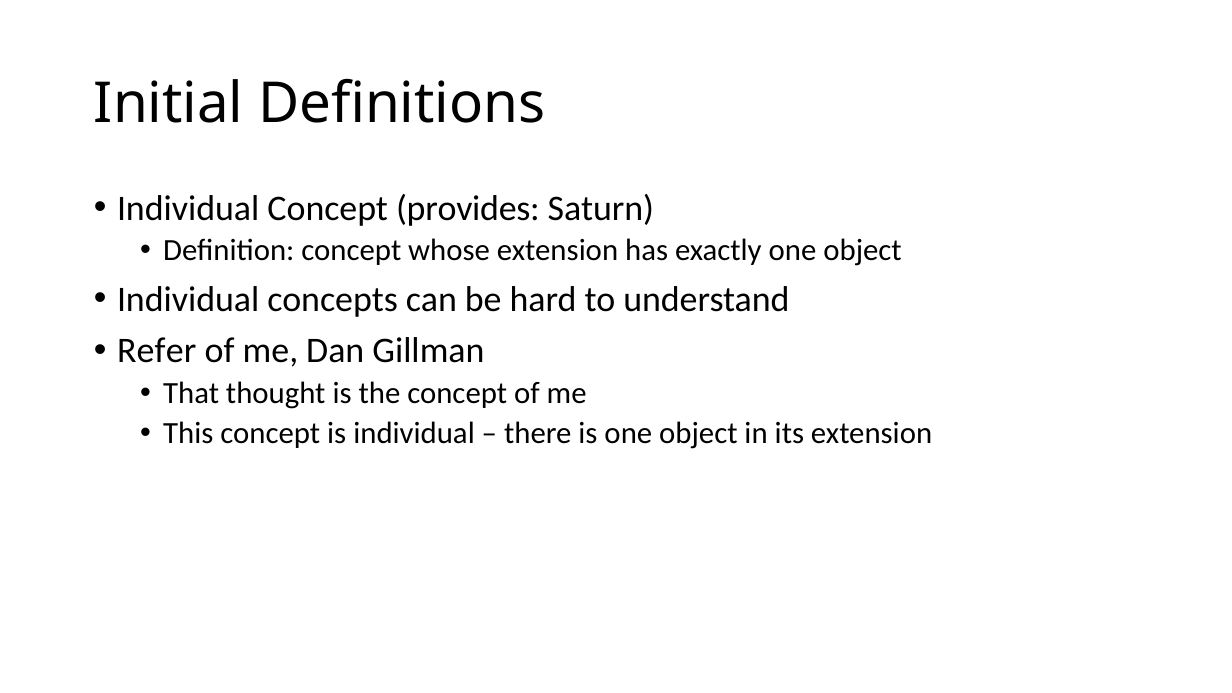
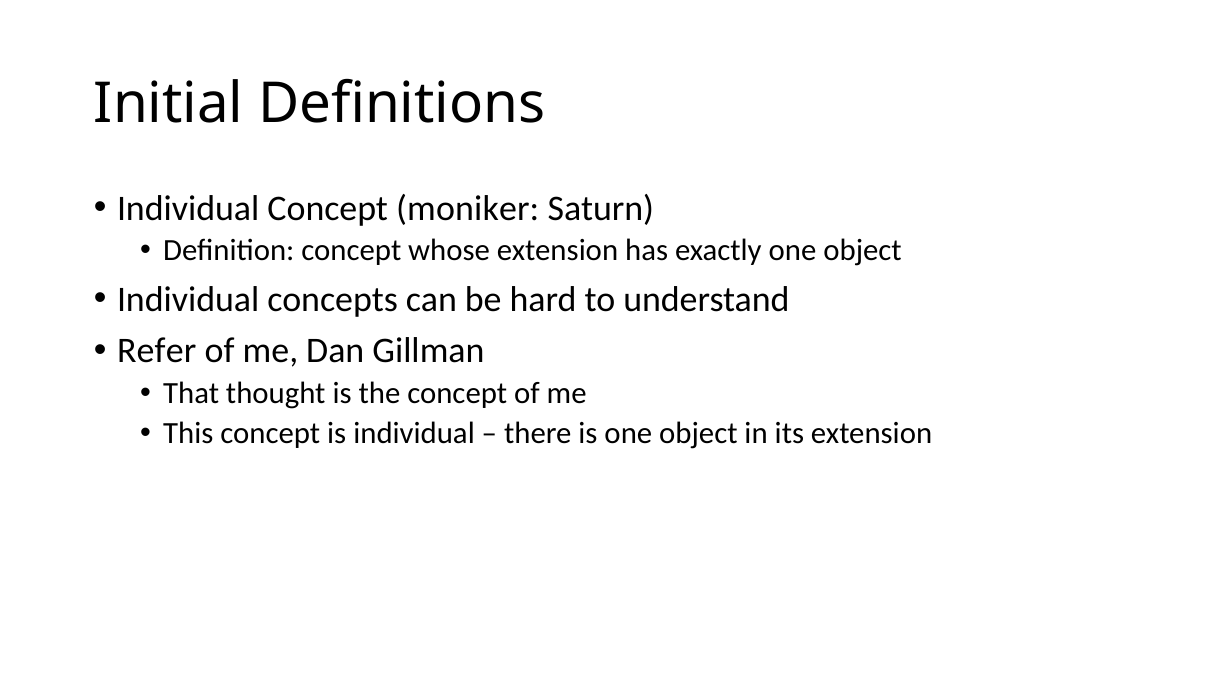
provides: provides -> moniker (468, 208)
